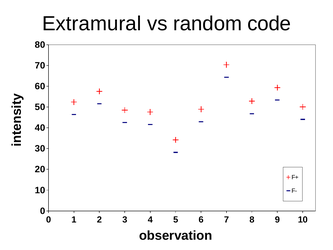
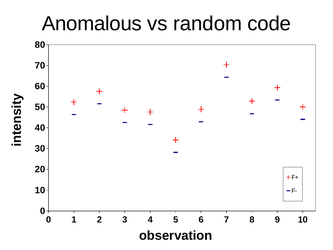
Extramural: Extramural -> Anomalous (92, 24)
